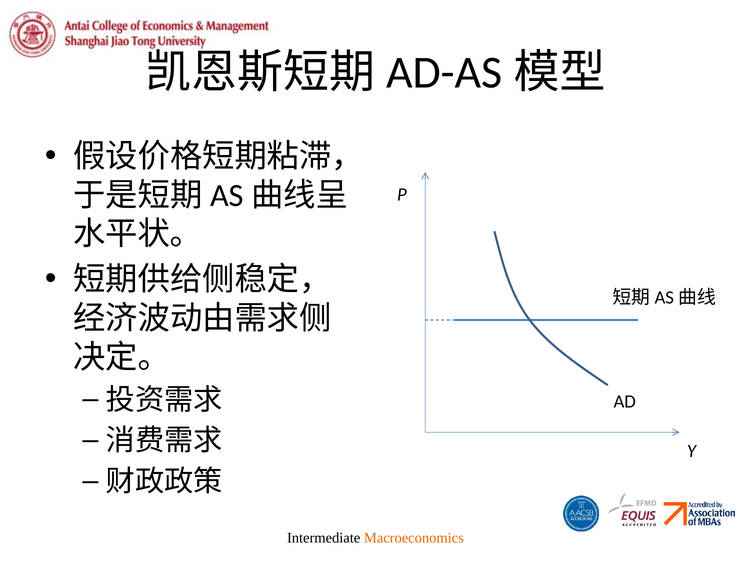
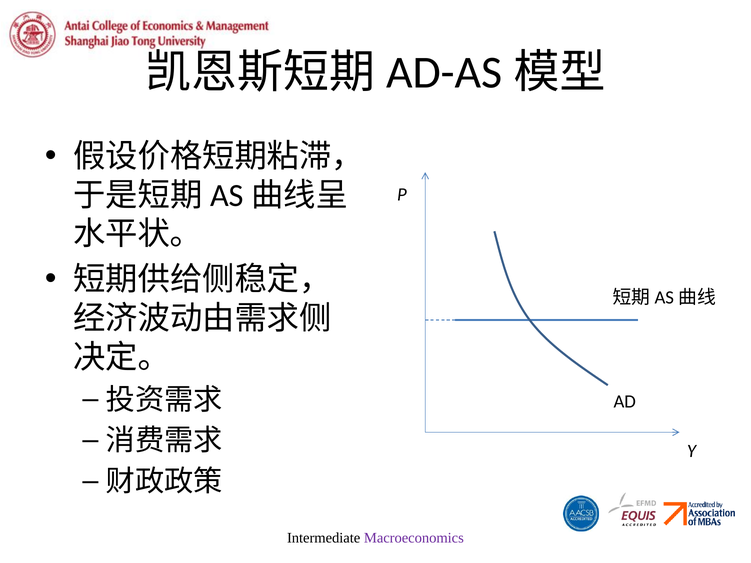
Macroeconomics colour: orange -> purple (414, 538)
